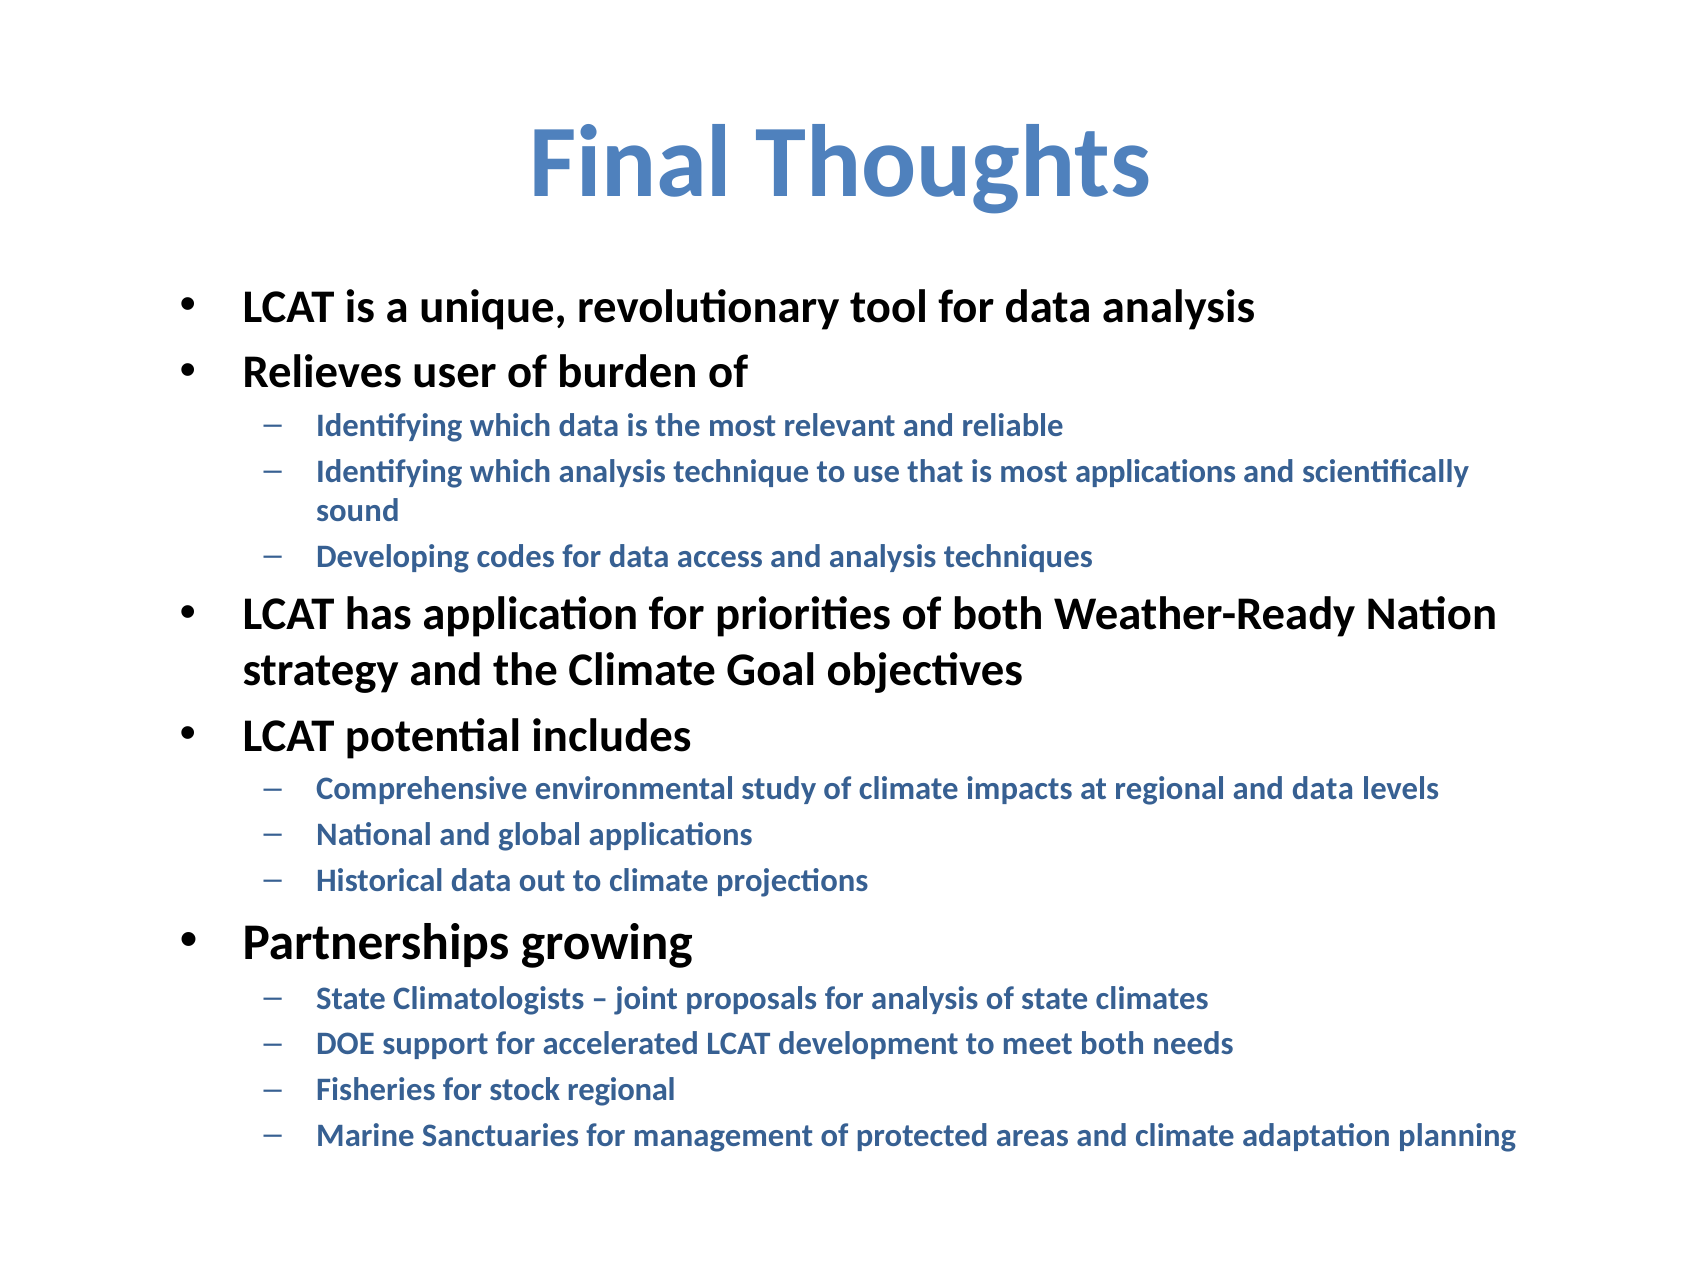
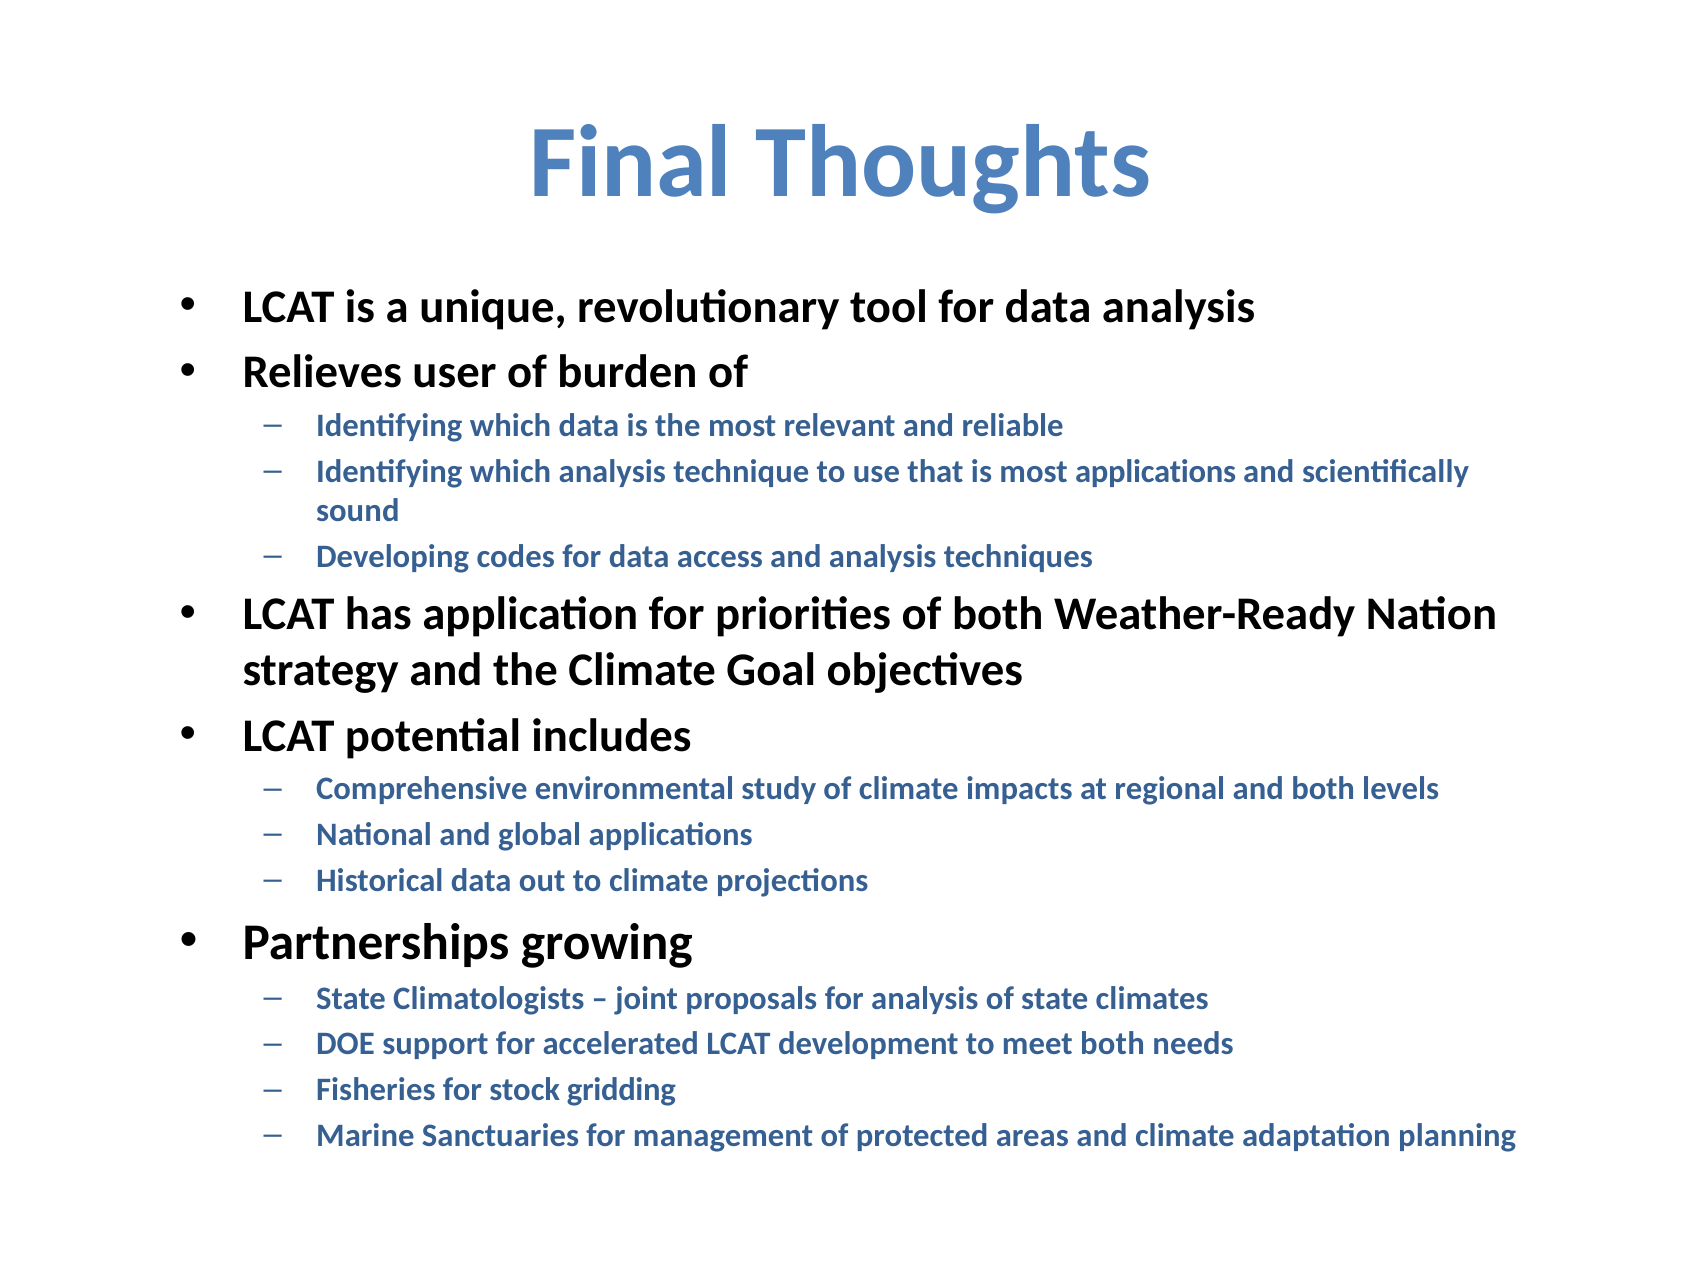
and data: data -> both (1323, 789)
stock regional: regional -> gridding (621, 1090)
